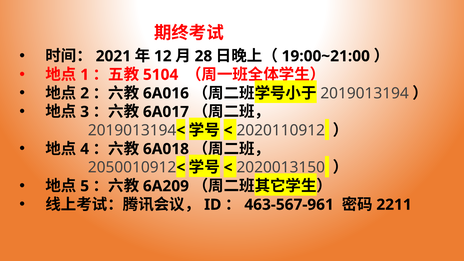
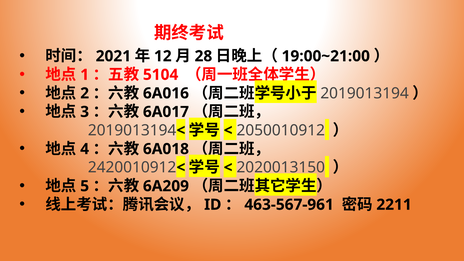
2020110912: 2020110912 -> 2050010912 (281, 130)
2050010912: 2050010912 -> 2420010912 (132, 168)
